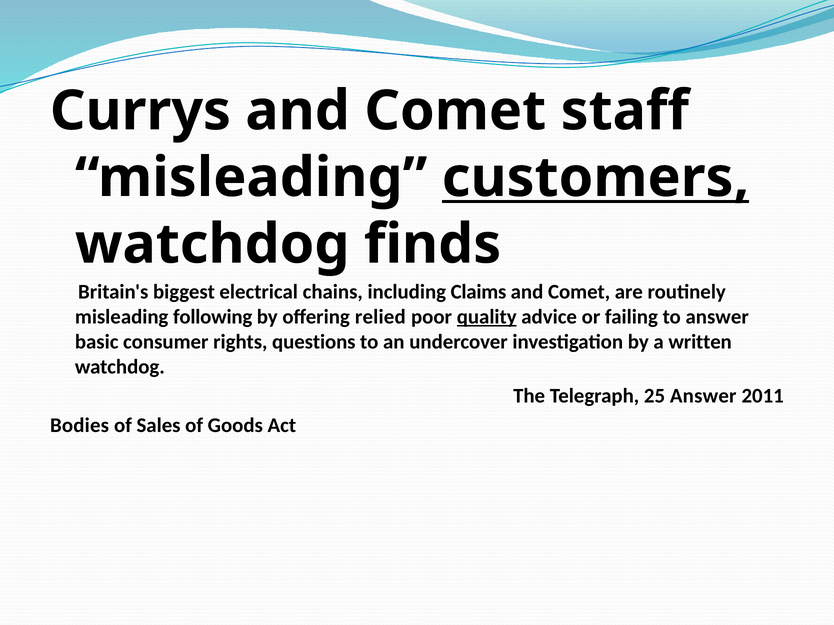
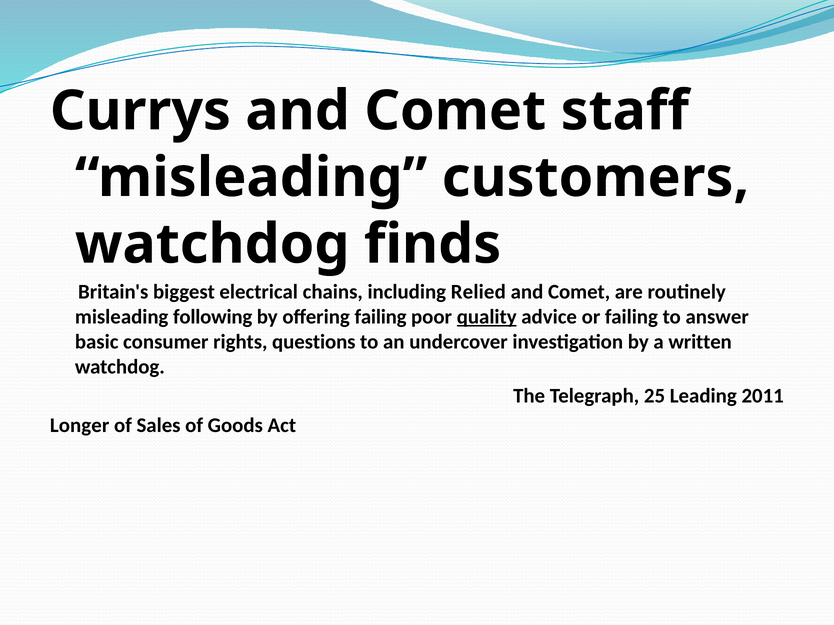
customers underline: present -> none (596, 178)
Claims: Claims -> Relied (478, 292)
offering relied: relied -> failing (381, 317)
25 Answer: Answer -> Leading (703, 396)
Bodies: Bodies -> Longer (80, 426)
